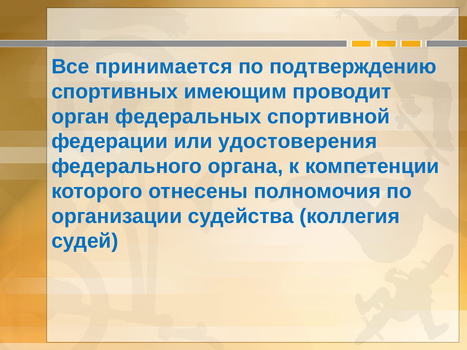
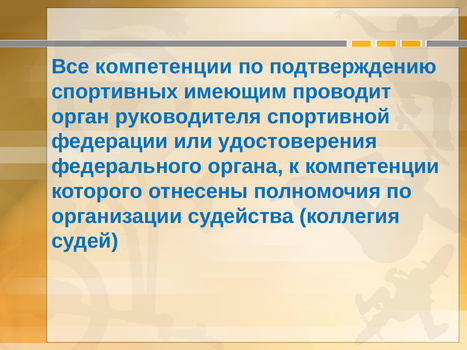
Все принимается: принимается -> компетенции (164, 67)
федеральных: федеральных -> руководителя (188, 117)
